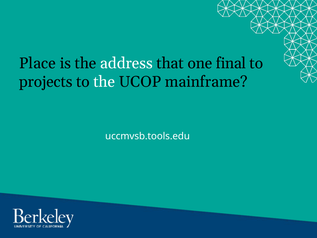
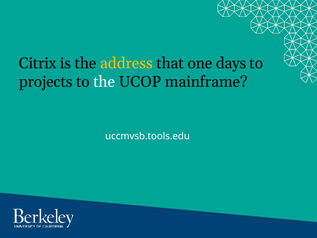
Place: Place -> Citrix (38, 63)
address colour: white -> yellow (126, 63)
final: final -> days (231, 63)
